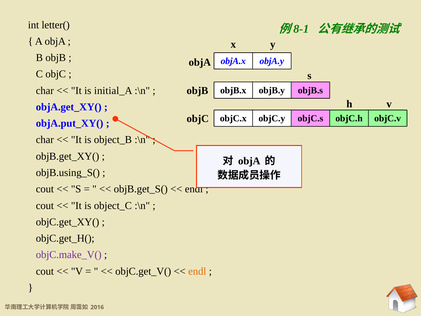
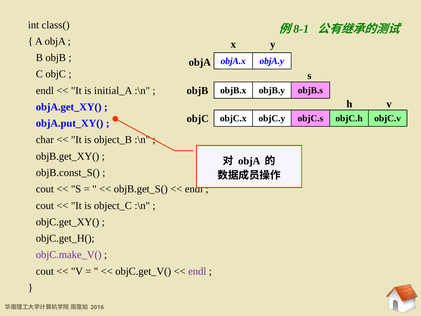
letter(: letter( -> class( (56, 25)
char: char -> endl (45, 91)
objB.using_S(: objB.using_S( -> objB.const_S( (68, 173)
endl colour: orange -> purple (197, 271)
